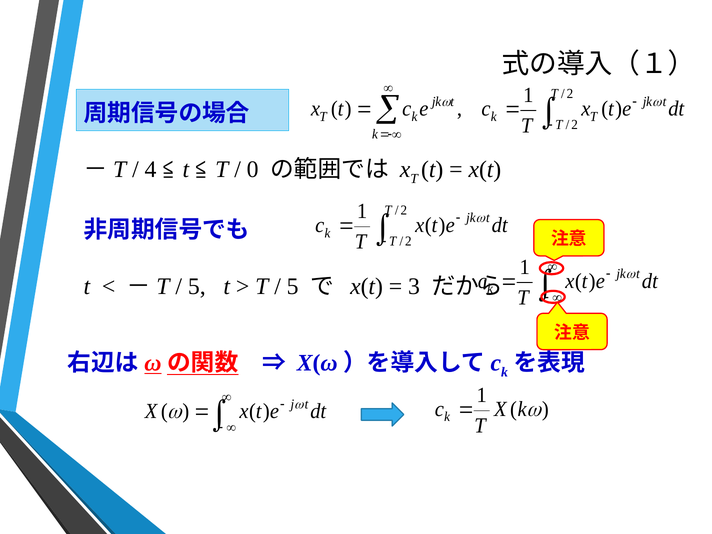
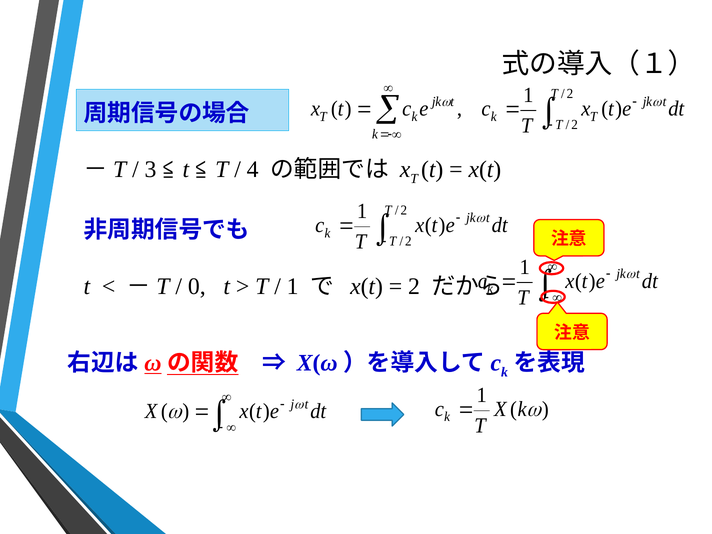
4: 4 -> 3 (151, 169)
0: 0 -> 4 (253, 169)
5: 5 -> 0 (197, 286)
5: 5 -> 1 (293, 286)
3: 3 -> 2 (414, 286)
